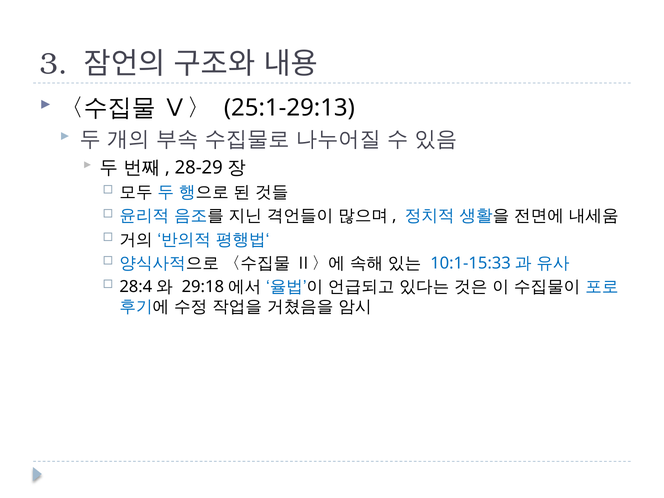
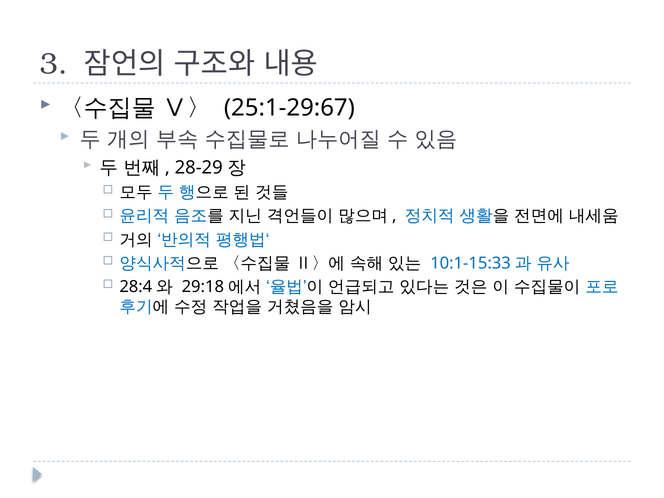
25:1-29:13: 25:1-29:13 -> 25:1-29:67 (289, 108)
